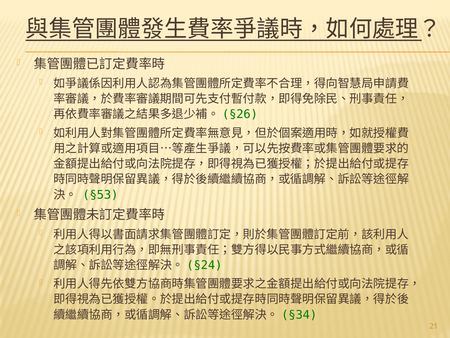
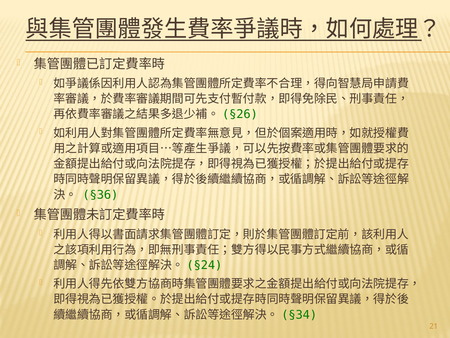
§53: §53 -> §36 (100, 194)
